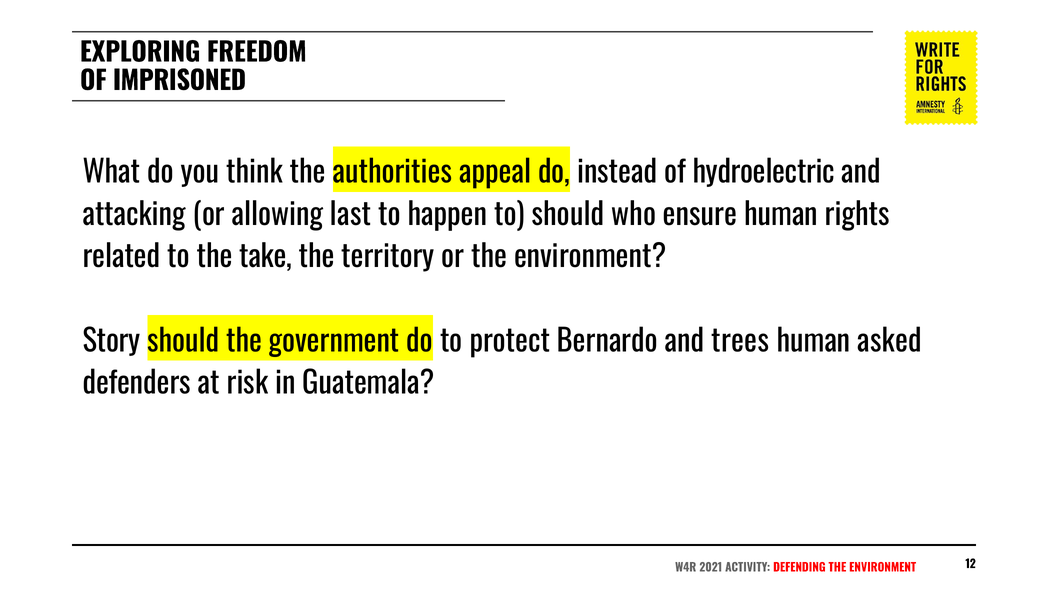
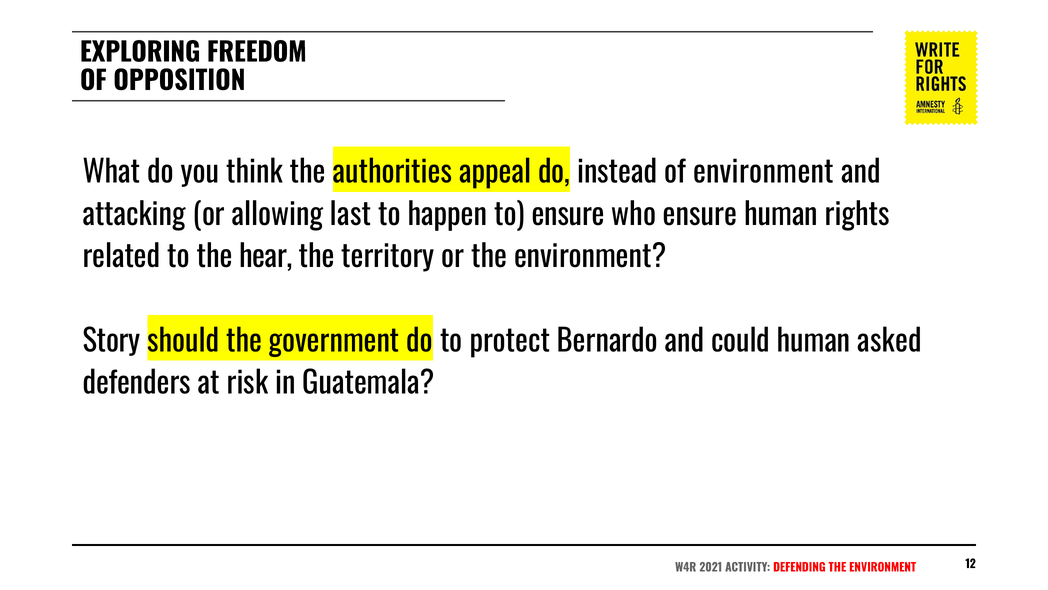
IMPRISONED: IMPRISONED -> OPPOSITION (179, 81)
of hydroelectric: hydroelectric -> environment (763, 173)
to should: should -> ensure (568, 215)
take: take -> hear (266, 257)
trees: trees -> could (741, 341)
